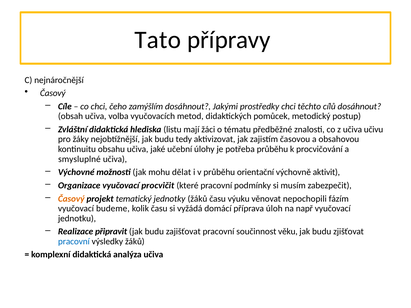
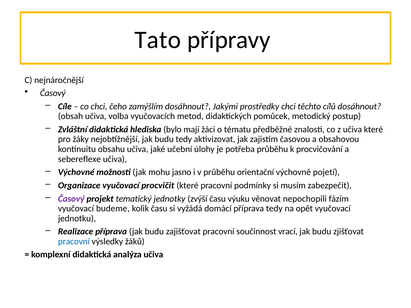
listu: listu -> bylo (172, 130)
učiva učivu: učivu -> které (374, 130)
smysluplné: smysluplné -> sebereflexe (79, 159)
dělat: dělat -> jasno (182, 172)
aktivit: aktivit -> pojetí (326, 172)
Časový colour: orange -> purple (71, 199)
jednotky žáků: žáků -> zvýší (197, 199)
příprava úloh: úloh -> tedy (274, 209)
např: např -> opět (304, 209)
Realizace připravit: připravit -> příprava (111, 232)
věku: věku -> vrací (288, 232)
